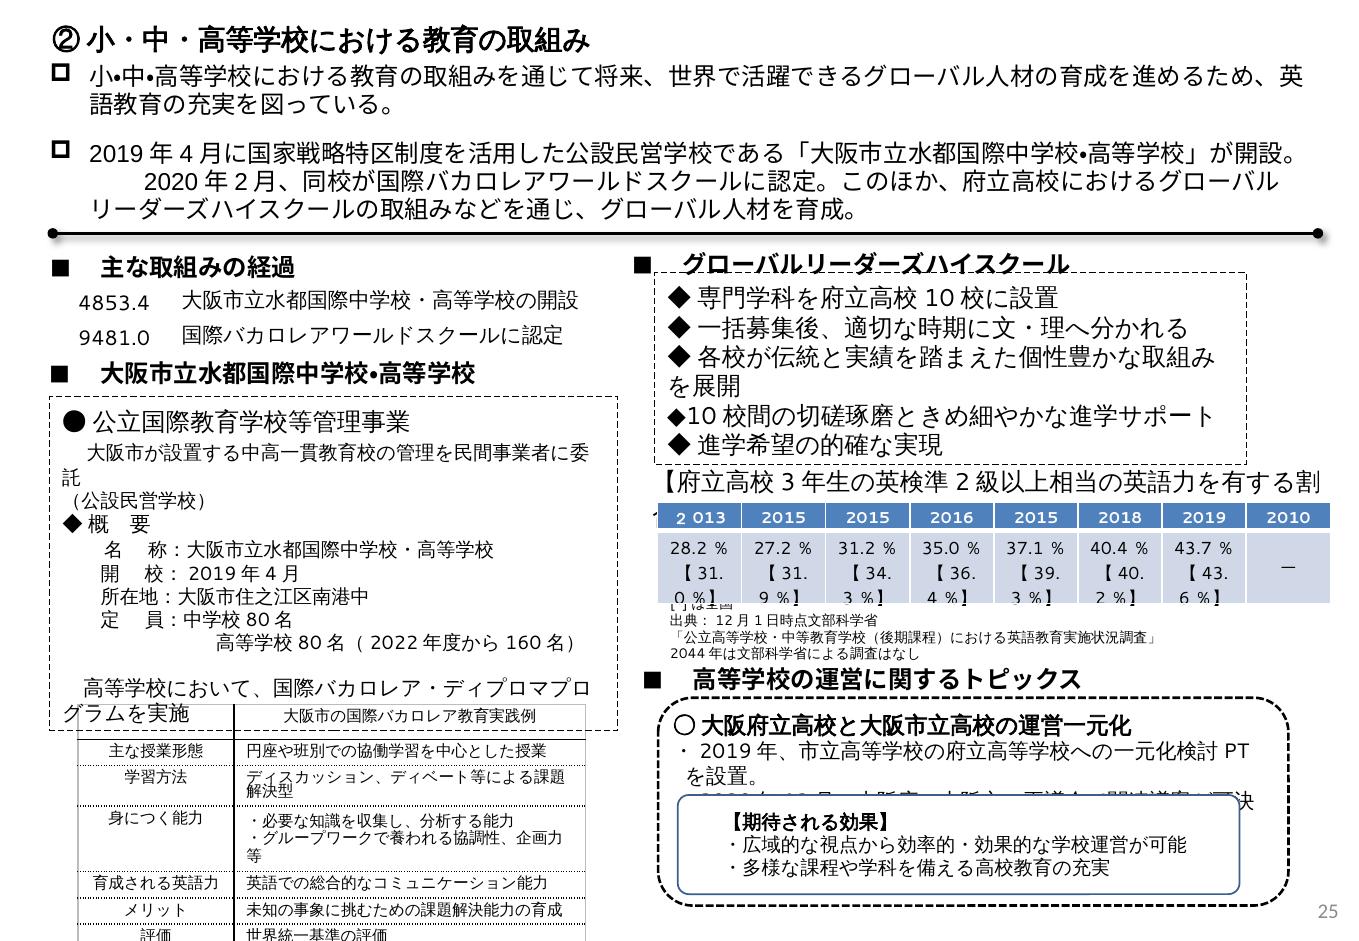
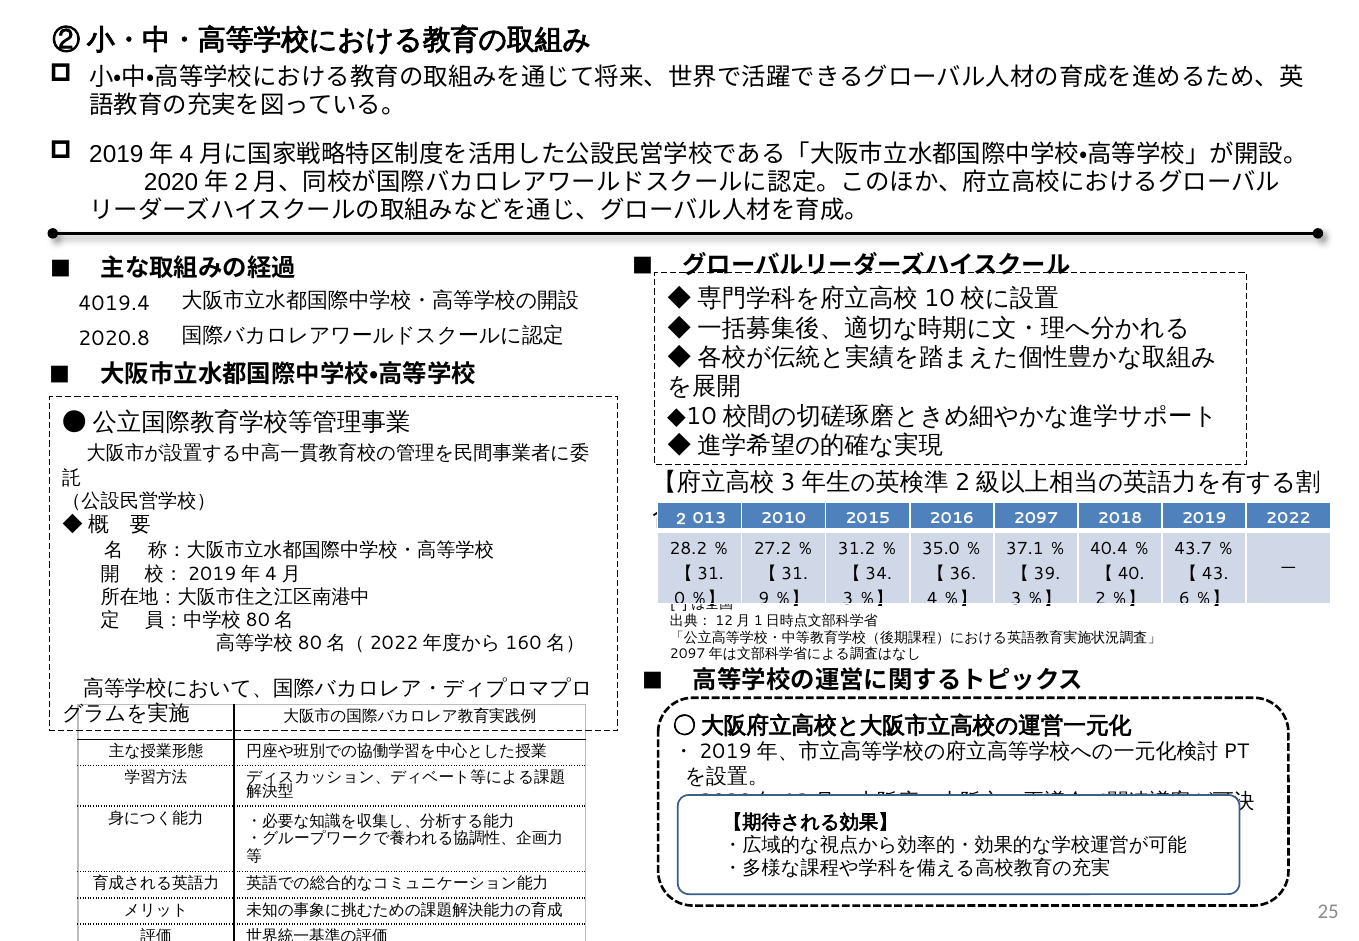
4853.4: 4853.4 -> 4019.4 (114, 304)
9481.0: 9481.0 -> 2020.8 (114, 338)
2015: 2015 -> 2010 (784, 519)
2016 2015: 2015 -> 2097 (1036, 519)
2010: 2010 -> 2022 (1288, 519)
2044: 2044 -> 2097 (688, 654)
